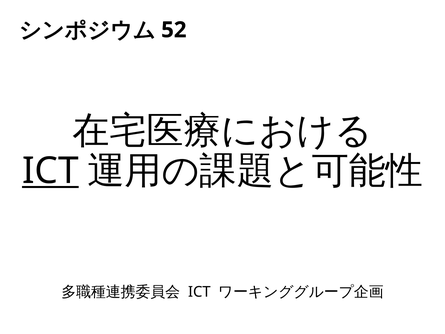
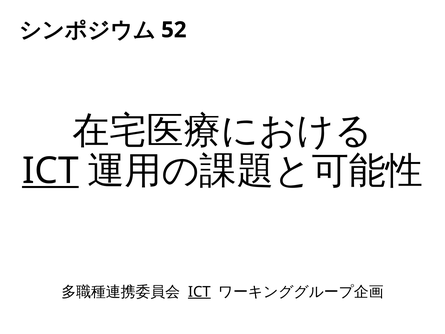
ICT underline: none -> present (199, 292)
